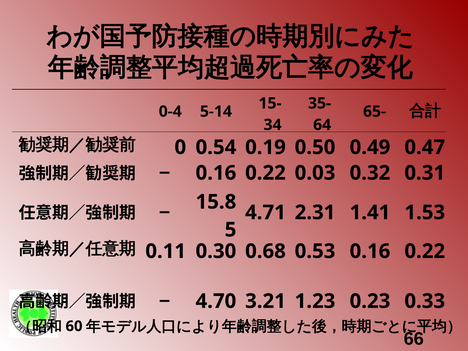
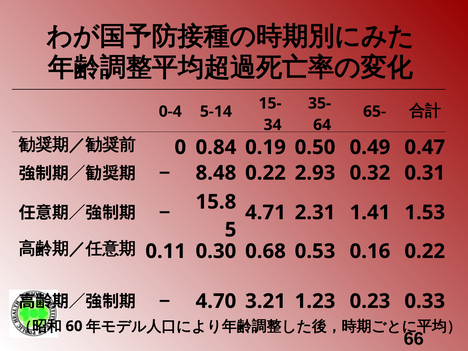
0.54: 0.54 -> 0.84 (216, 147)
0.16: 0.16 -> 8.48 (216, 173)
0.03: 0.03 -> 2.93 (315, 173)
